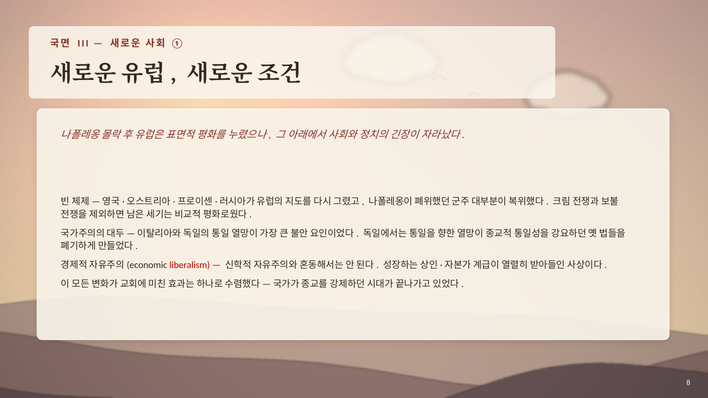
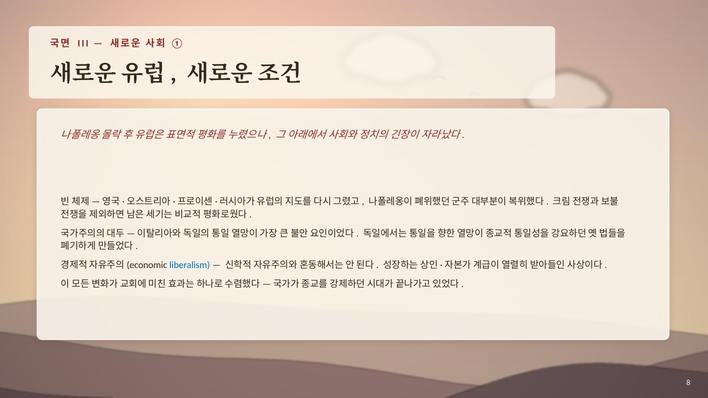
liberalism colour: red -> blue (190, 265)
